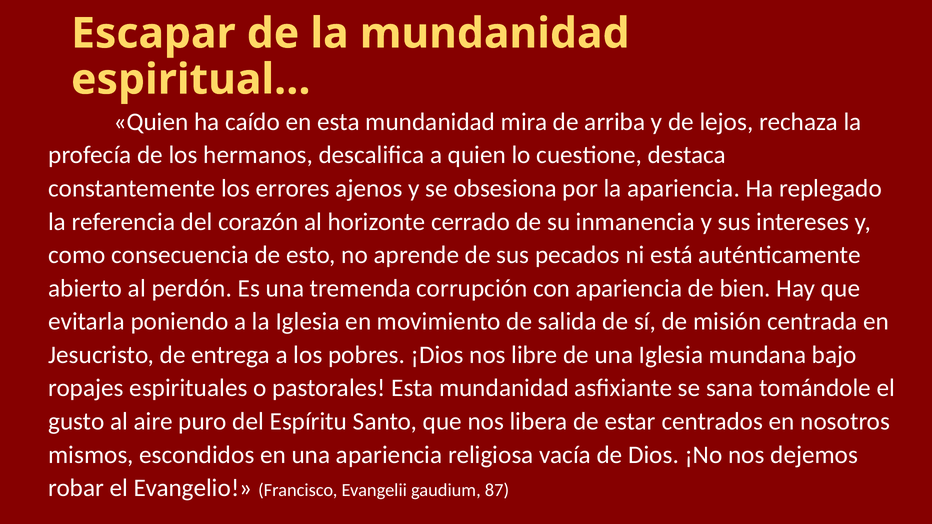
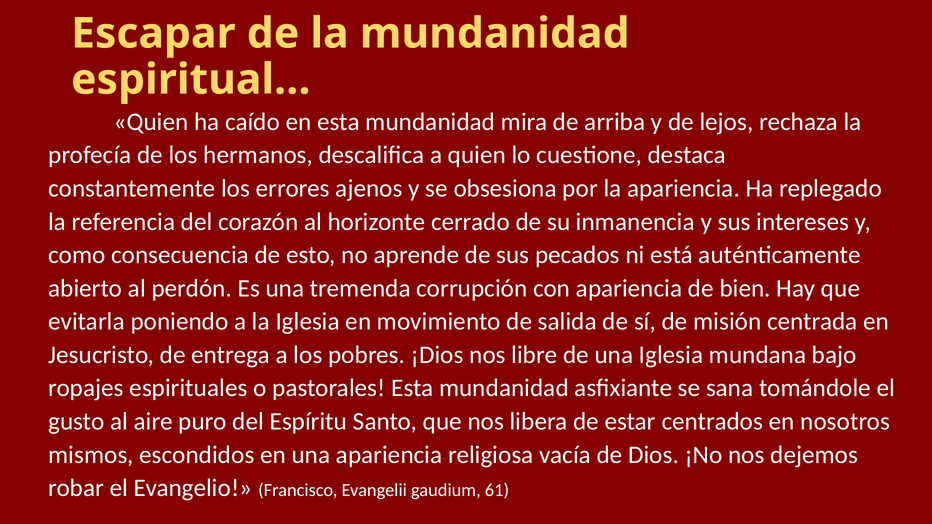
87: 87 -> 61 (497, 490)
